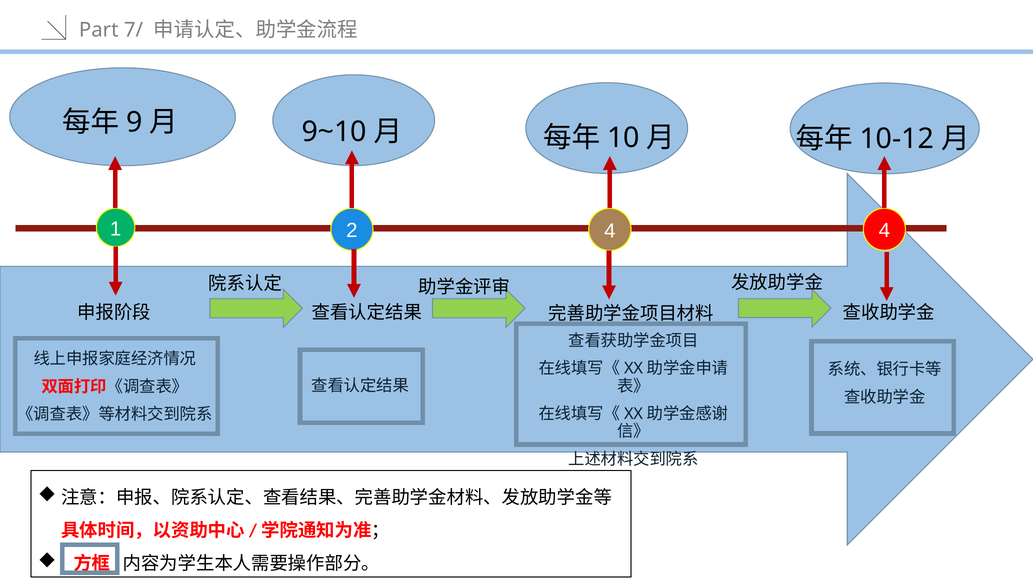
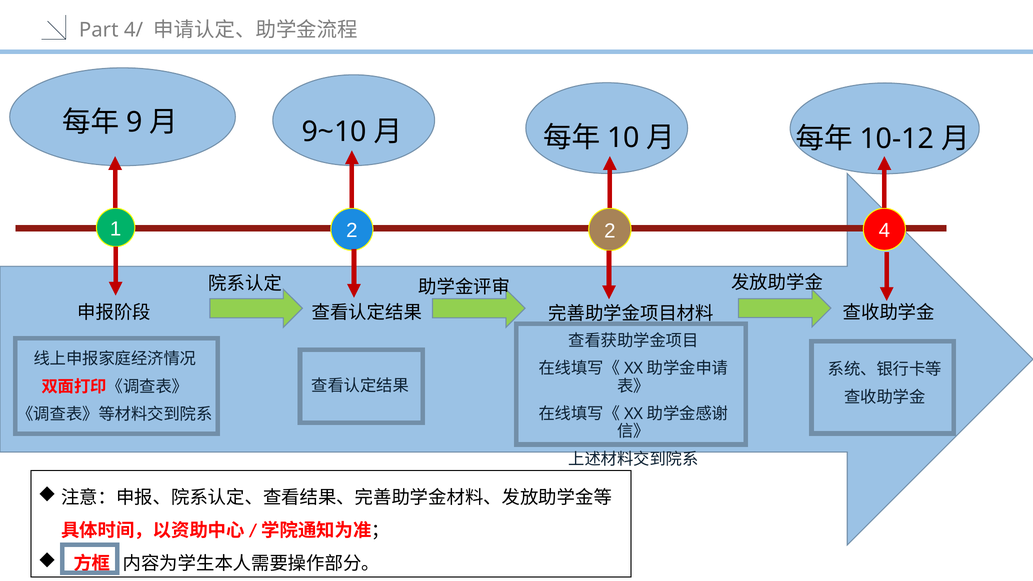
7/: 7/ -> 4/ (134, 30)
2 4: 4 -> 2 (610, 231)
